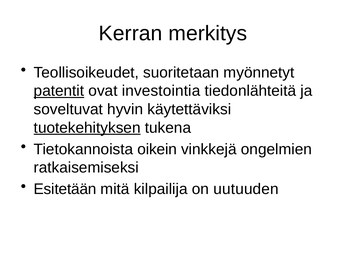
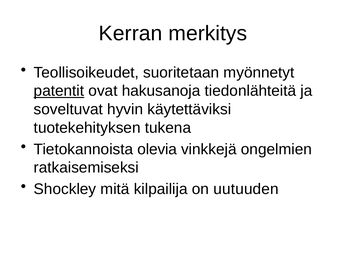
investointia: investointia -> hakusanoja (161, 91)
tuotekehityksen underline: present -> none (87, 128)
oikein: oikein -> olevia (157, 149)
Esitetään: Esitetään -> Shockley (65, 189)
